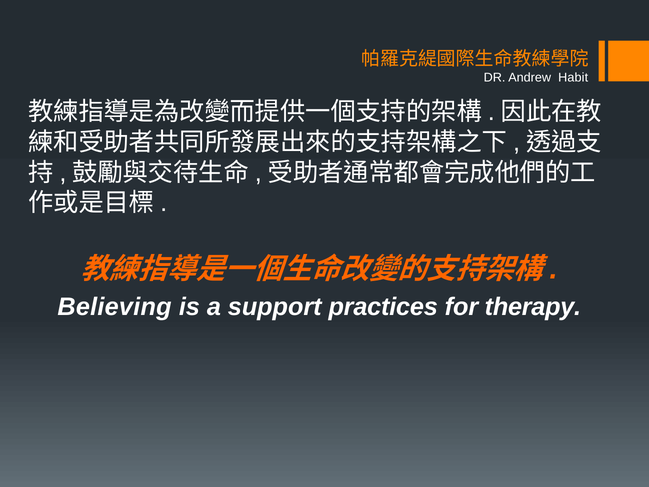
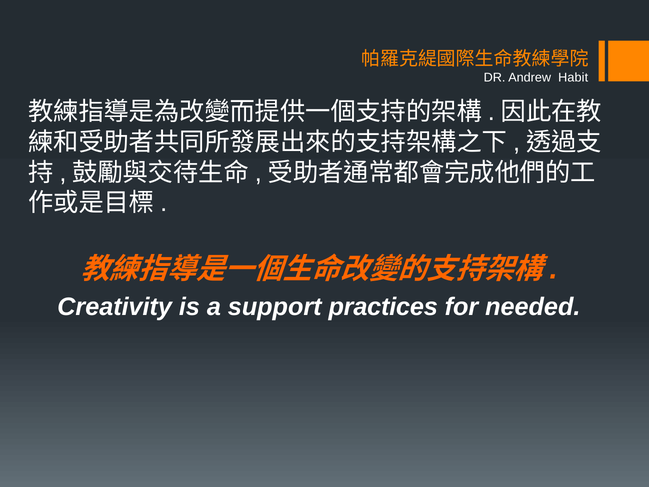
Believing: Believing -> Creativity (115, 307)
therapy: therapy -> needed (533, 307)
